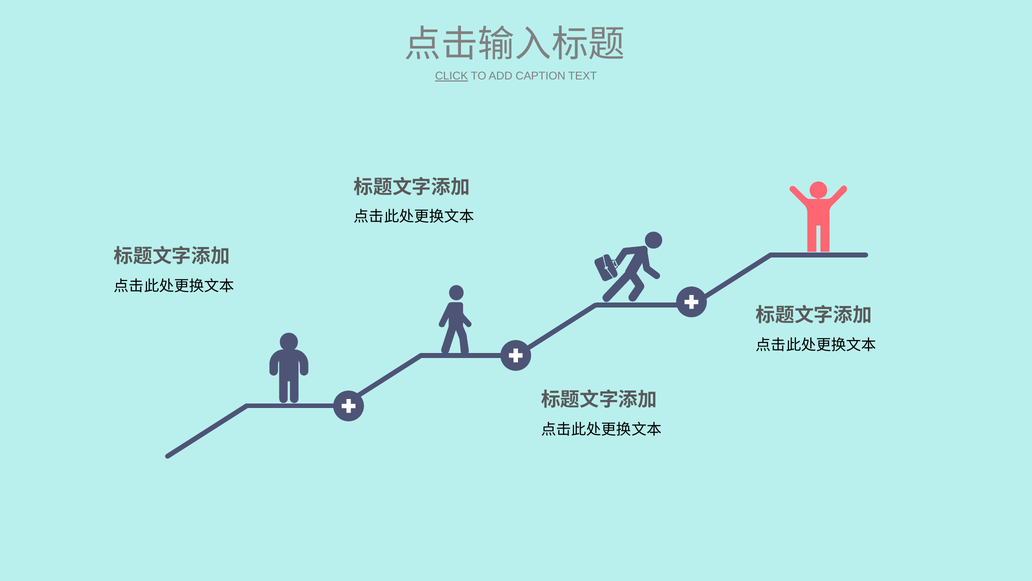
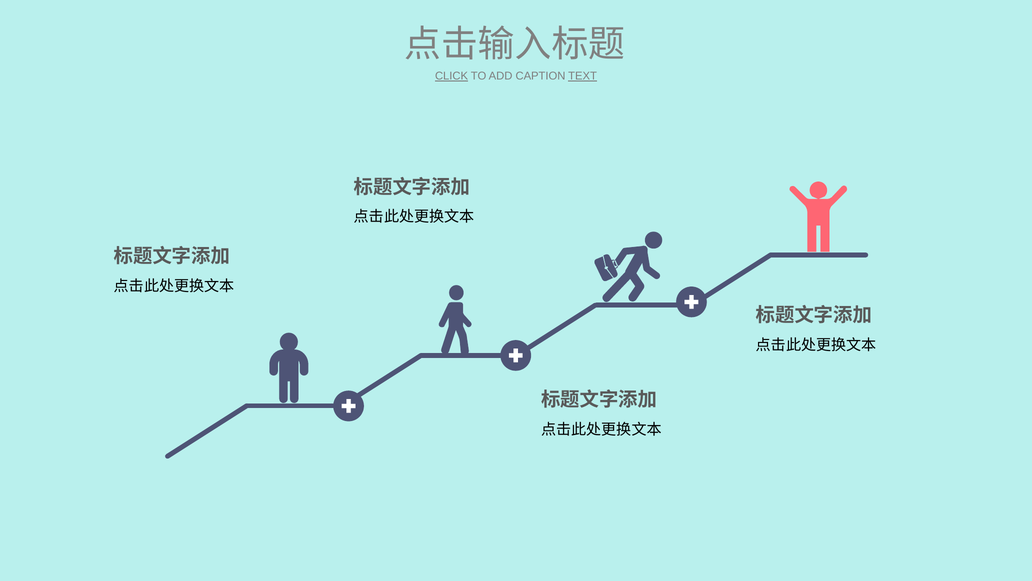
TEXT underline: none -> present (583, 76)
